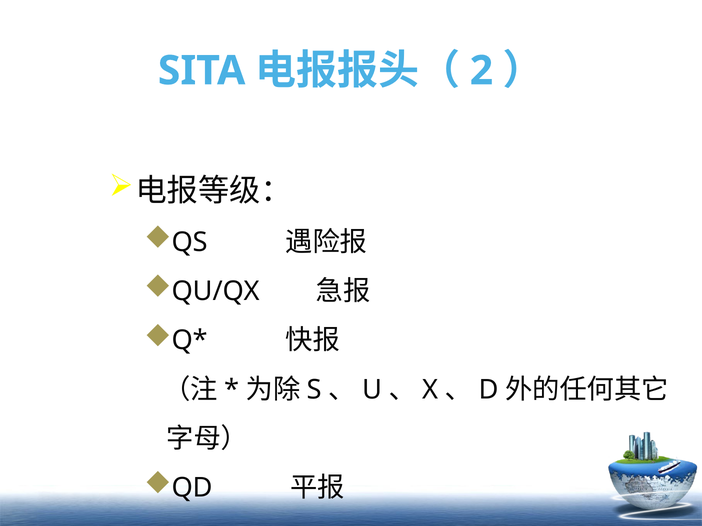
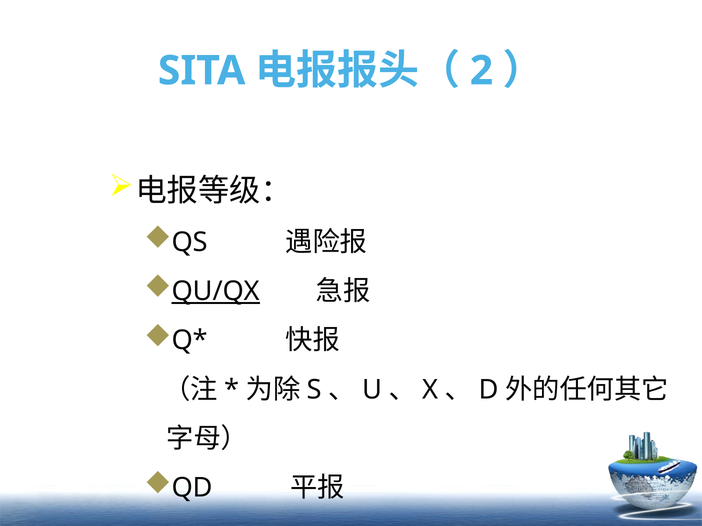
QU/QX underline: none -> present (216, 292)
